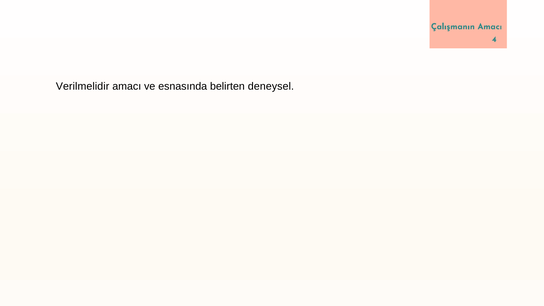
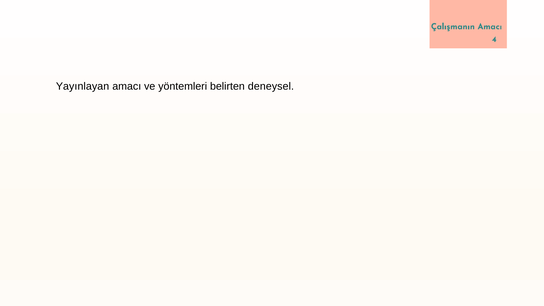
Verilmelidir: Verilmelidir -> Yayınlayan (83, 86)
esnasında: esnasında -> yöntemleri (183, 86)
